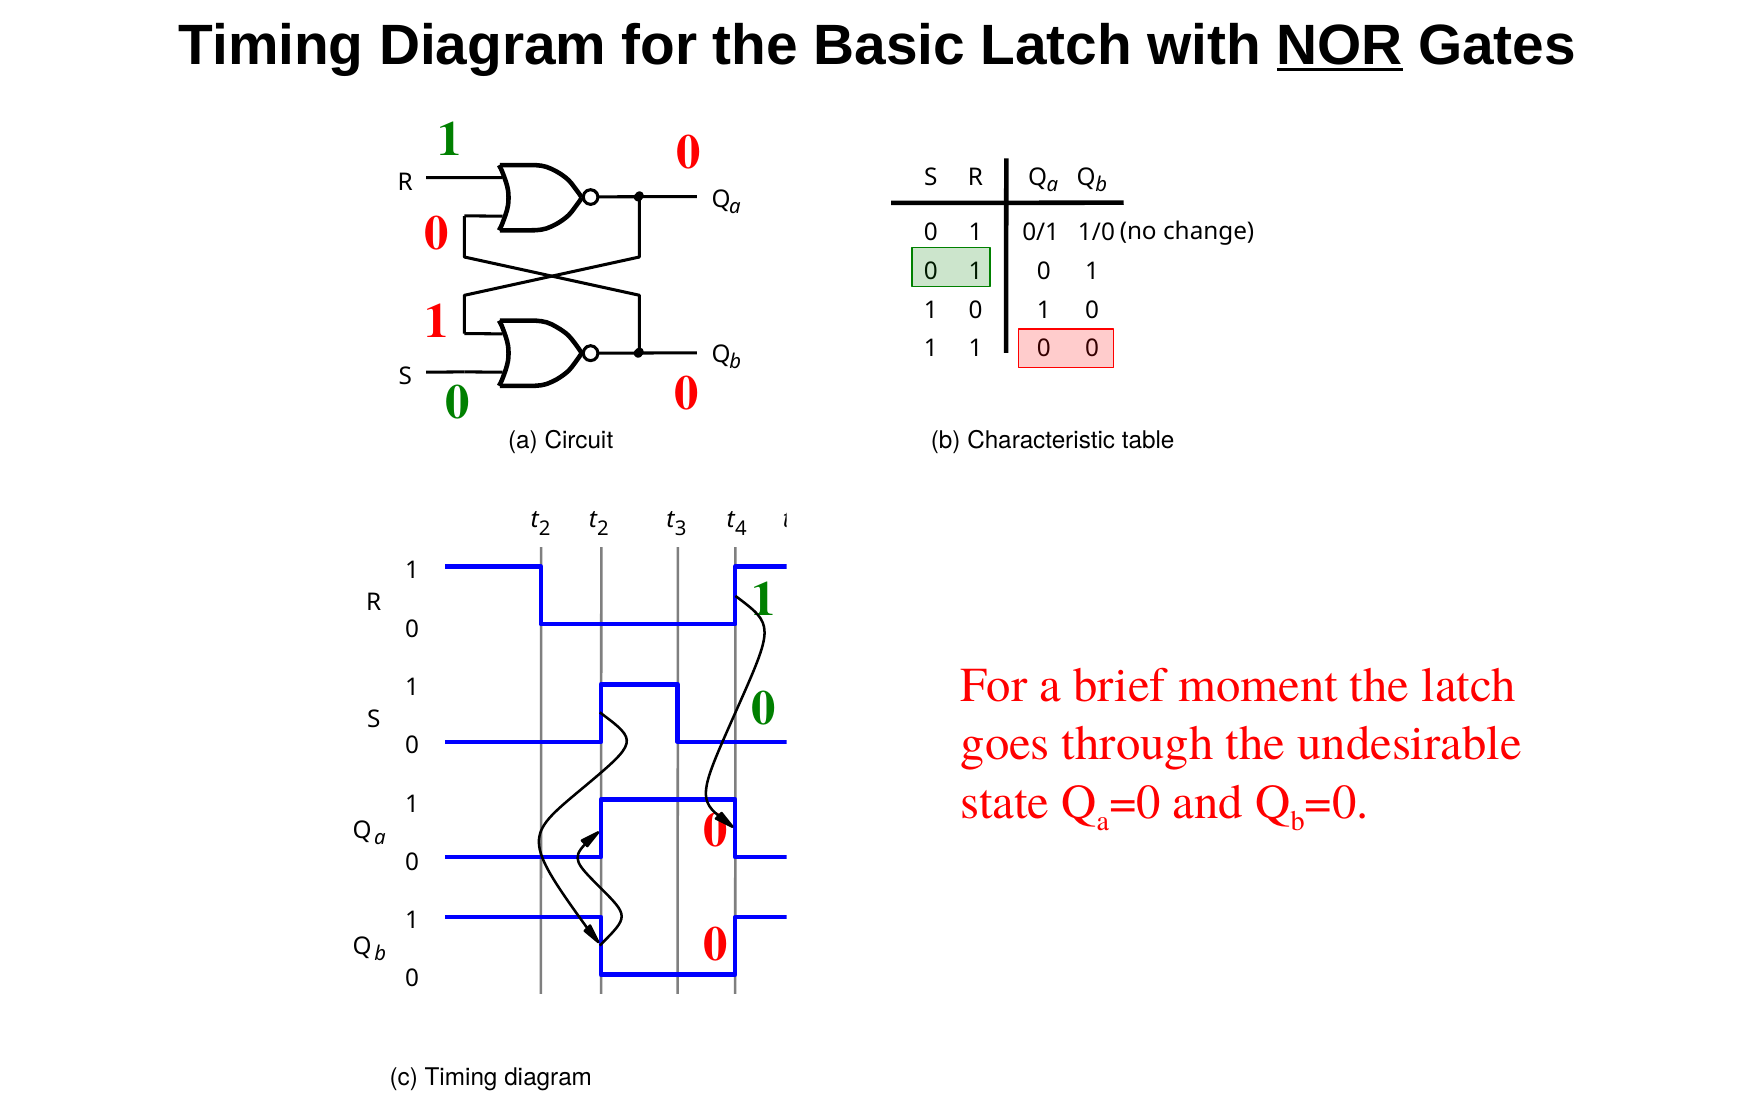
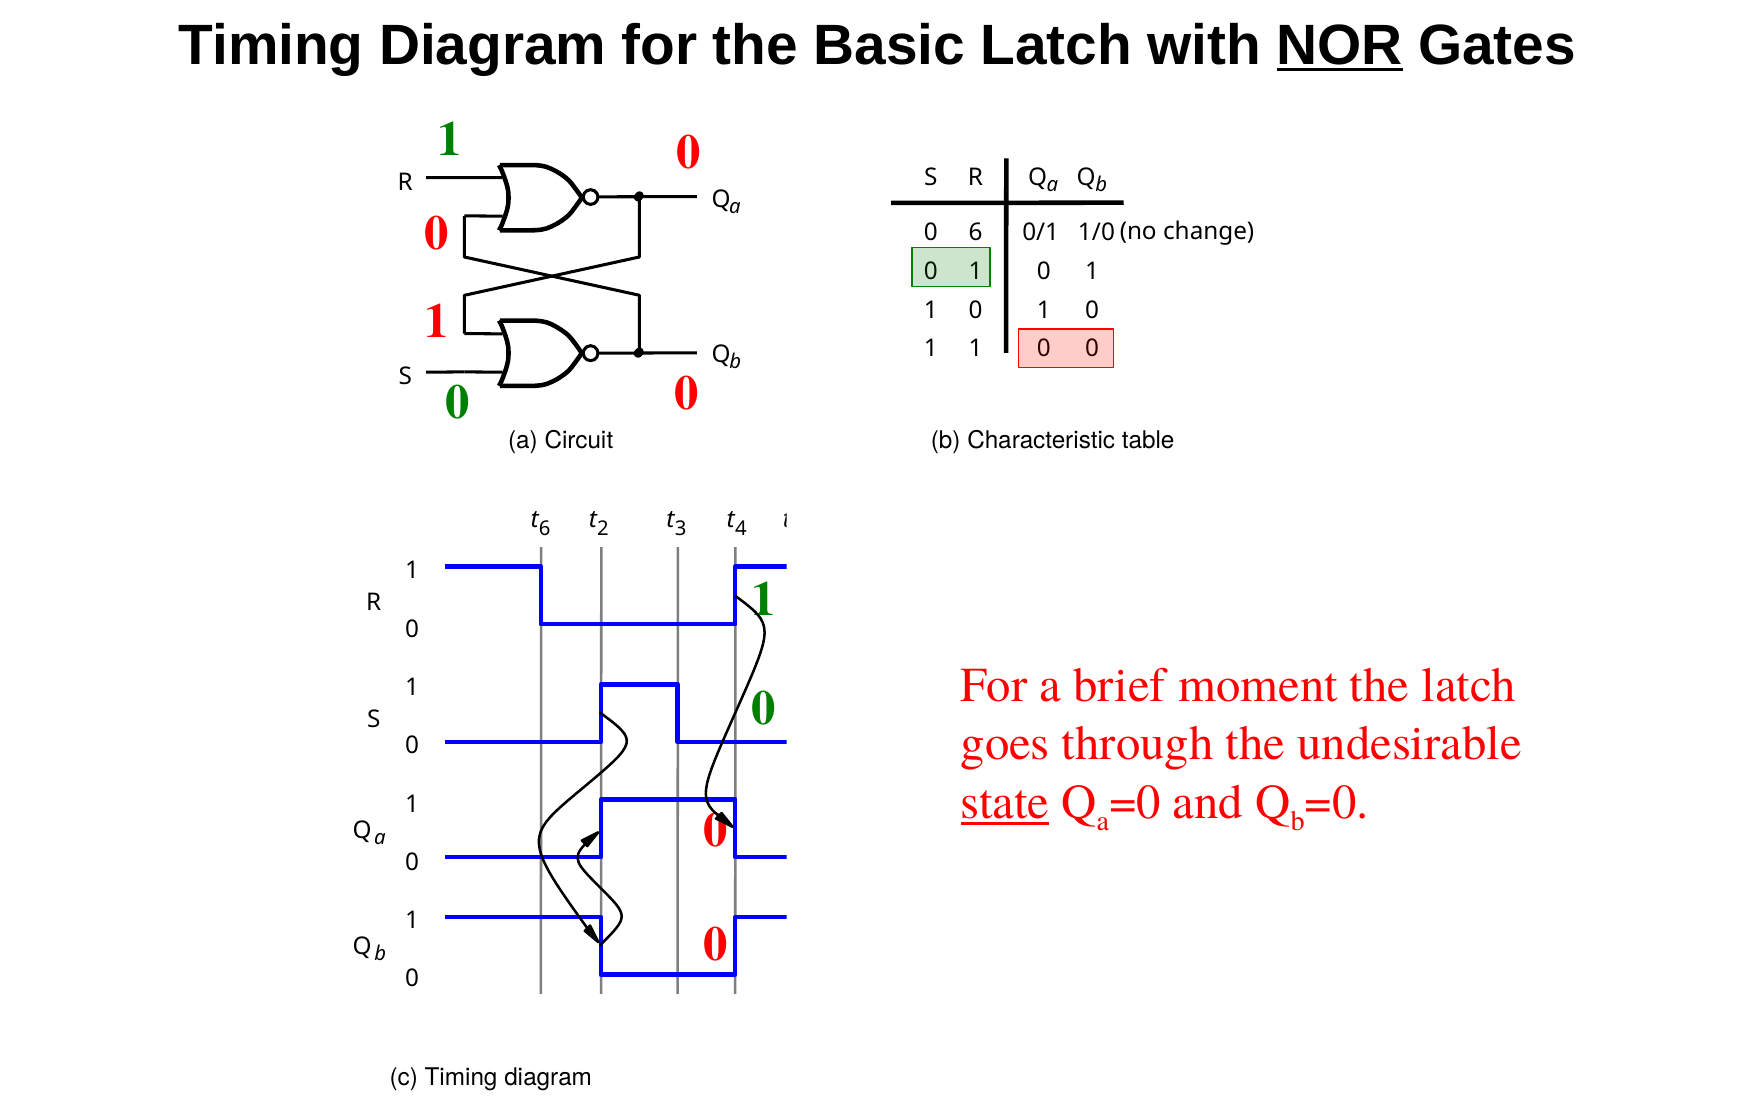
1: 1 -> 6 (976, 232)
2: 2 -> 6 (545, 529)
state underline: none -> present (1005, 802)
